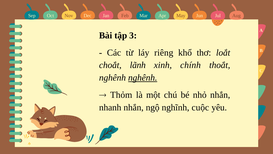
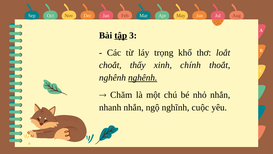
tập underline: none -> present (121, 35)
riêng: riêng -> trọng (164, 52)
lãnh: lãnh -> thấy (138, 65)
Thỏm: Thỏm -> Chăm (121, 95)
